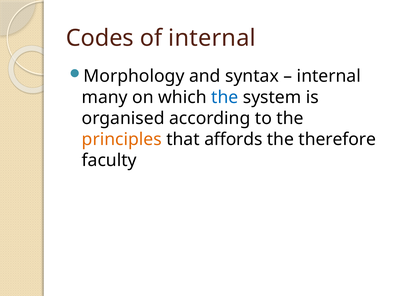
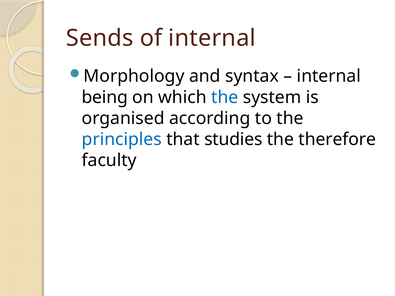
Codes: Codes -> Sends (100, 38)
many: many -> being (105, 97)
principles colour: orange -> blue (122, 139)
affords: affords -> studies (233, 139)
